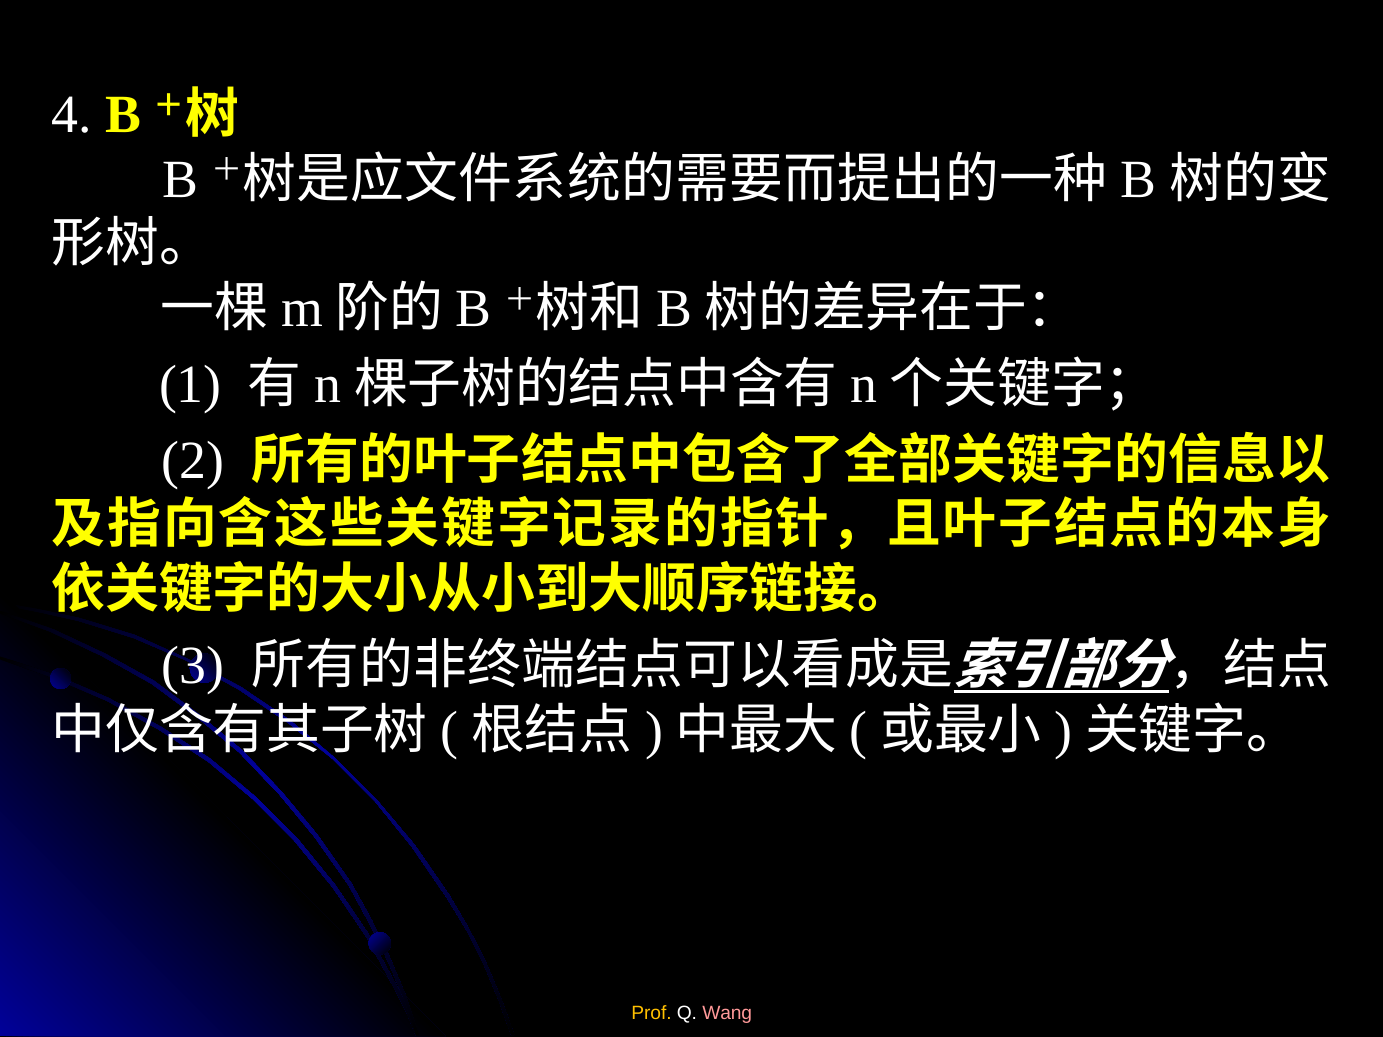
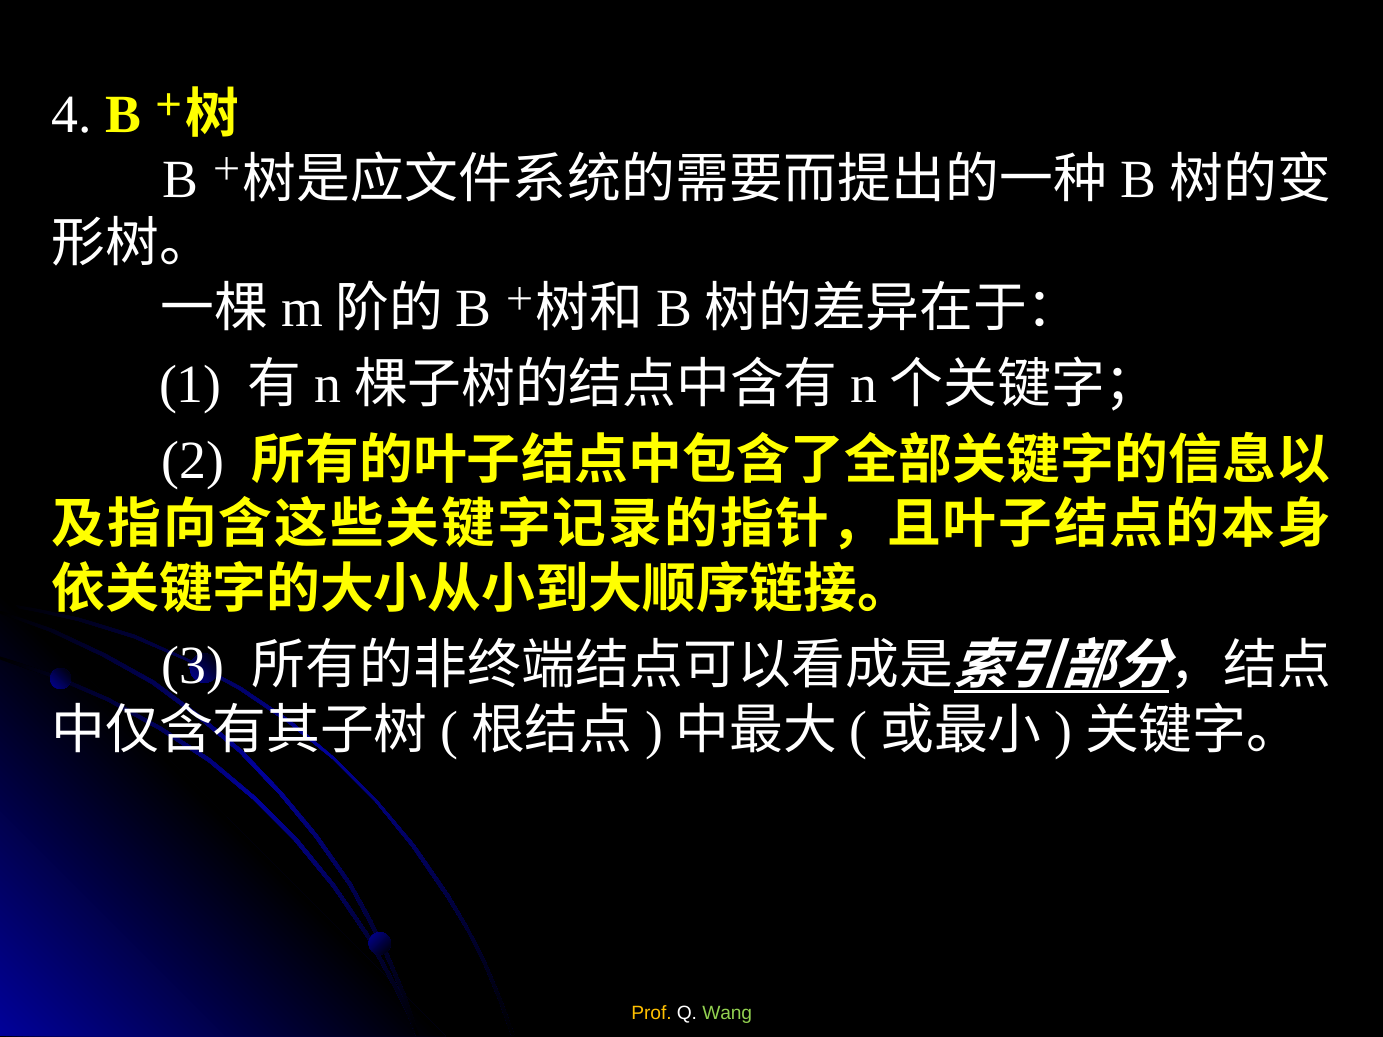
Wang colour: pink -> light green (727, 1013)
